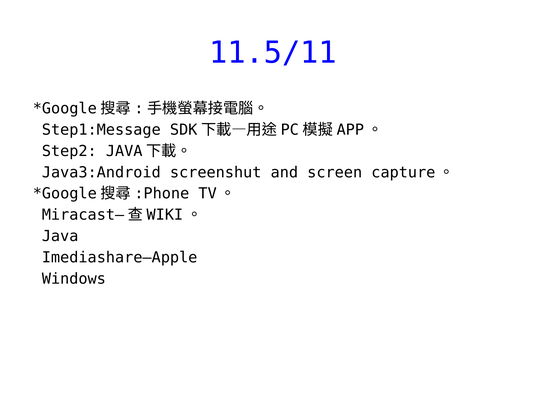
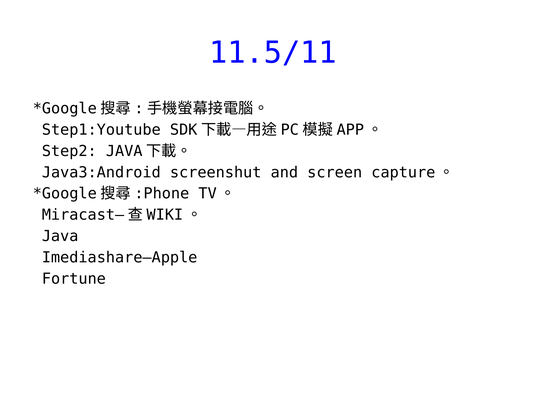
Step1:Message: Step1:Message -> Step1:Youtube (101, 130)
Windows: Windows -> Fortune (74, 278)
